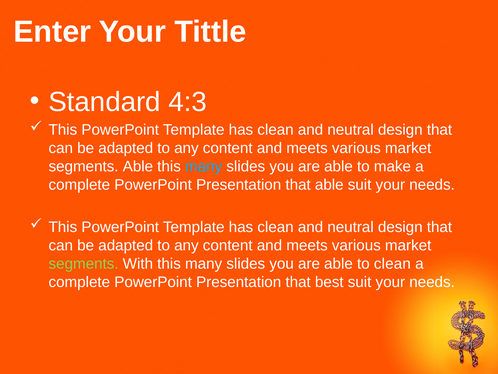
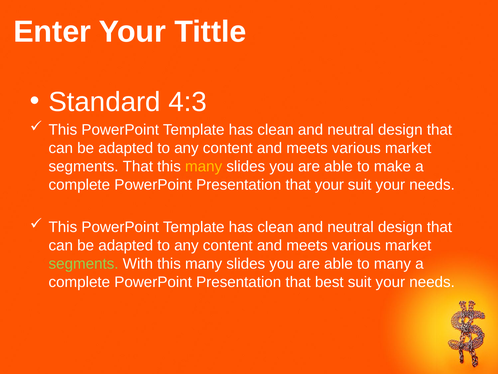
segments Able: Able -> That (138, 166)
many colour: light blue -> yellow (204, 166)
that able: able -> your (329, 184)
to clean: clean -> many (392, 263)
